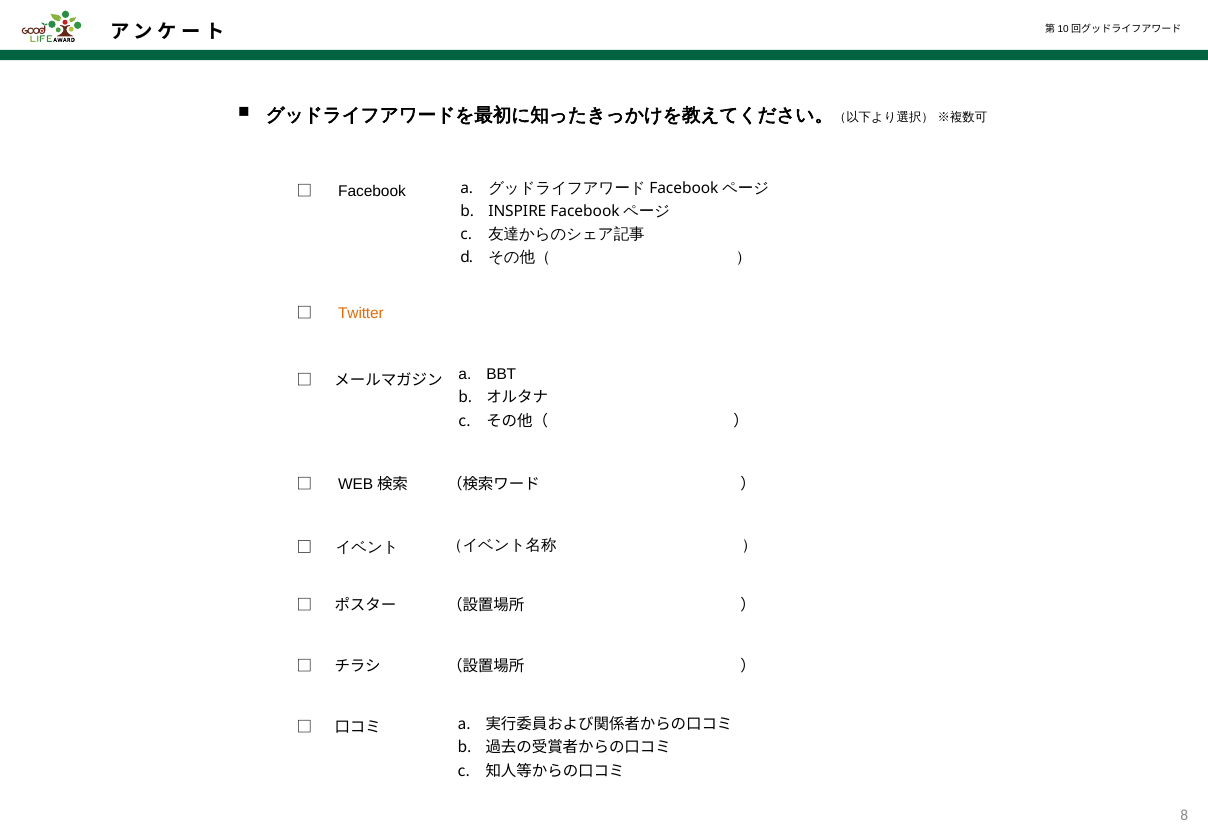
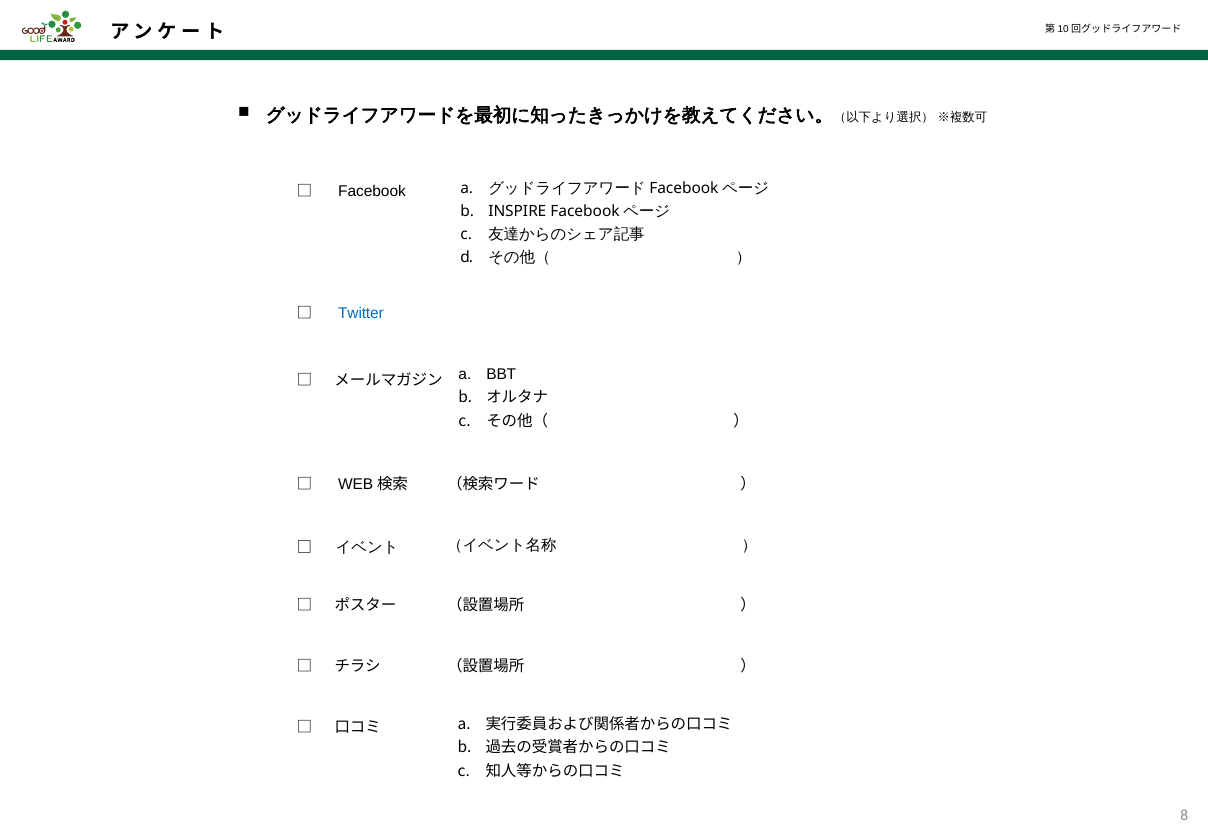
Twitter colour: orange -> blue (361, 313)
